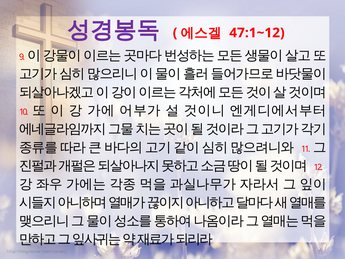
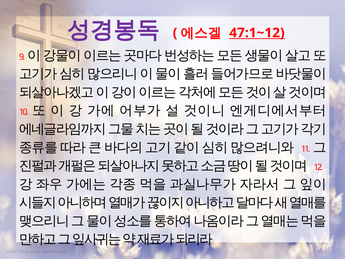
47:1~12 underline: none -> present (257, 33)
